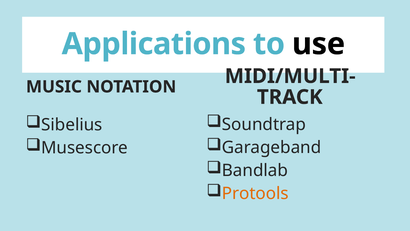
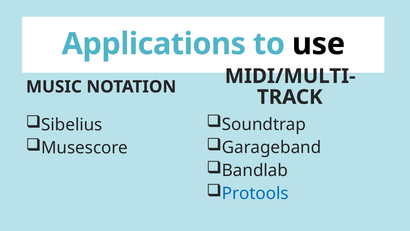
Protools colour: orange -> blue (255, 193)
